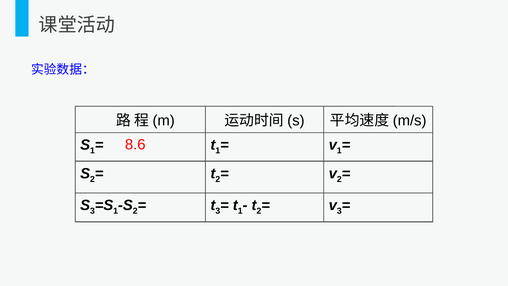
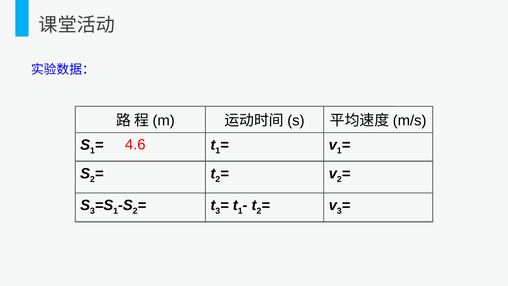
8.6: 8.6 -> 4.6 (135, 144)
